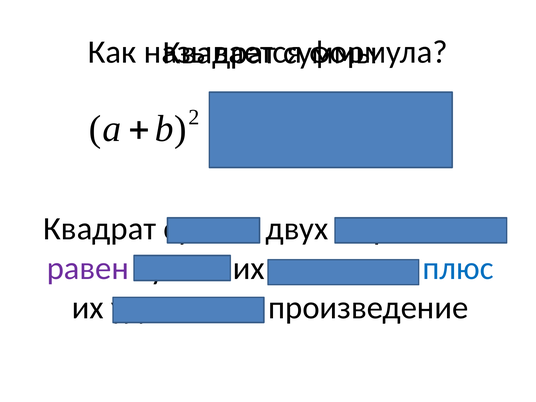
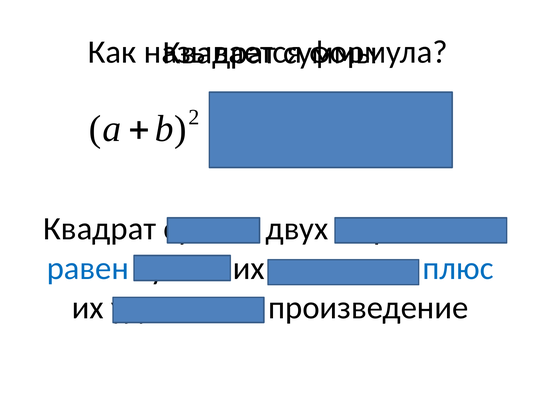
равен colour: purple -> blue (88, 268)
